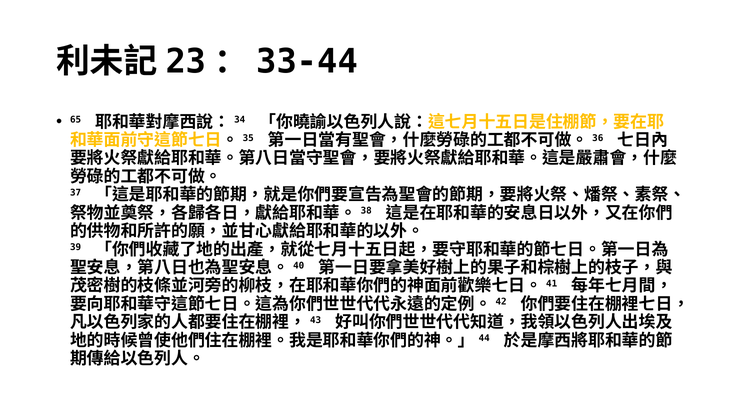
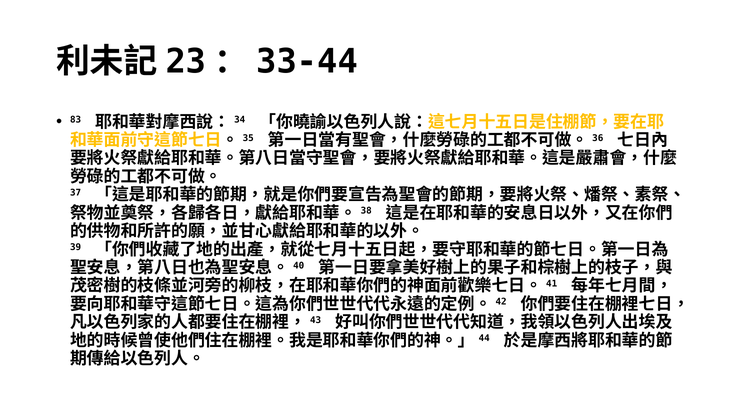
65: 65 -> 83 (76, 120)
